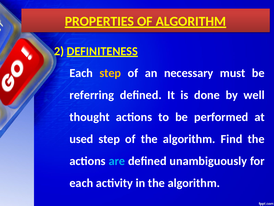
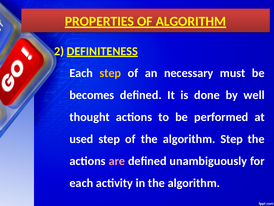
referring: referring -> becomes (92, 95)
algorithm Find: Find -> Step (232, 139)
are colour: light blue -> pink (117, 161)
